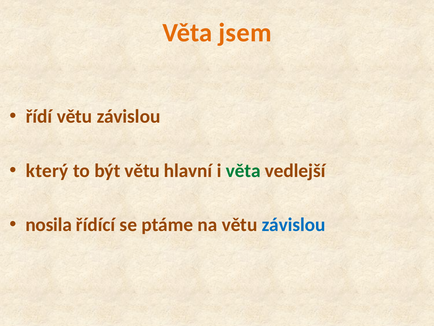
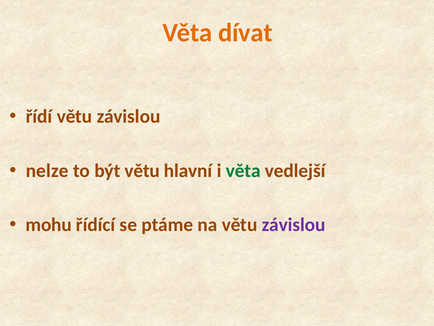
jsem: jsem -> dívat (245, 33)
který: který -> nelze (47, 170)
nosila: nosila -> mohu (49, 224)
závislou colour: blue -> purple (294, 224)
